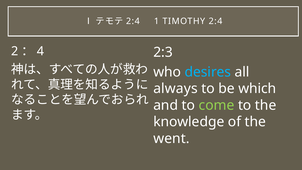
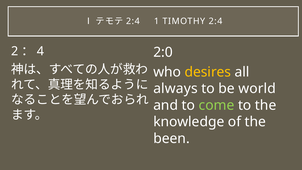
2:3: 2:3 -> 2:0 (163, 52)
desires colour: light blue -> yellow (208, 72)
which: which -> world (257, 89)
went: went -> been (172, 138)
